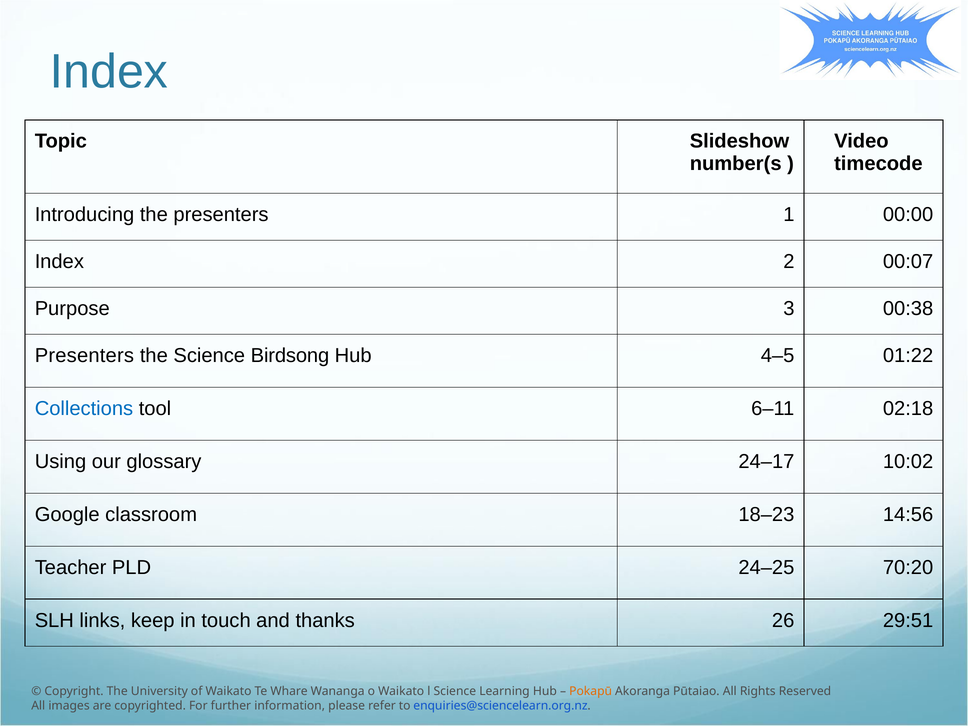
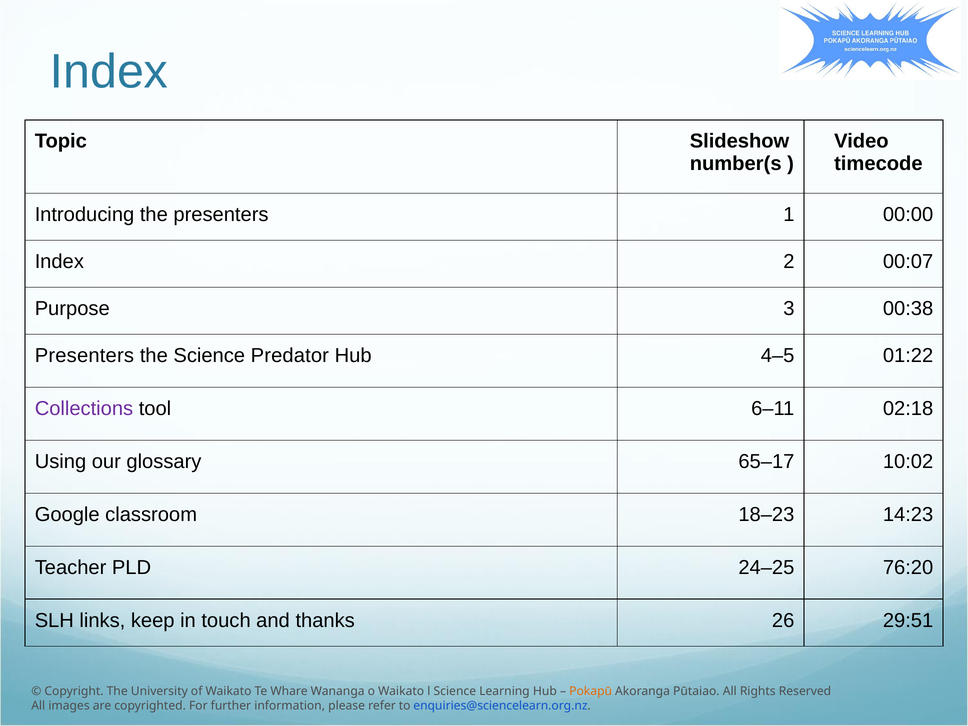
Birdsong: Birdsong -> Predator (290, 356)
Collections colour: blue -> purple (84, 408)
24–17: 24–17 -> 65–17 (766, 461)
14:56: 14:56 -> 14:23 (908, 514)
70:20: 70:20 -> 76:20 (908, 567)
